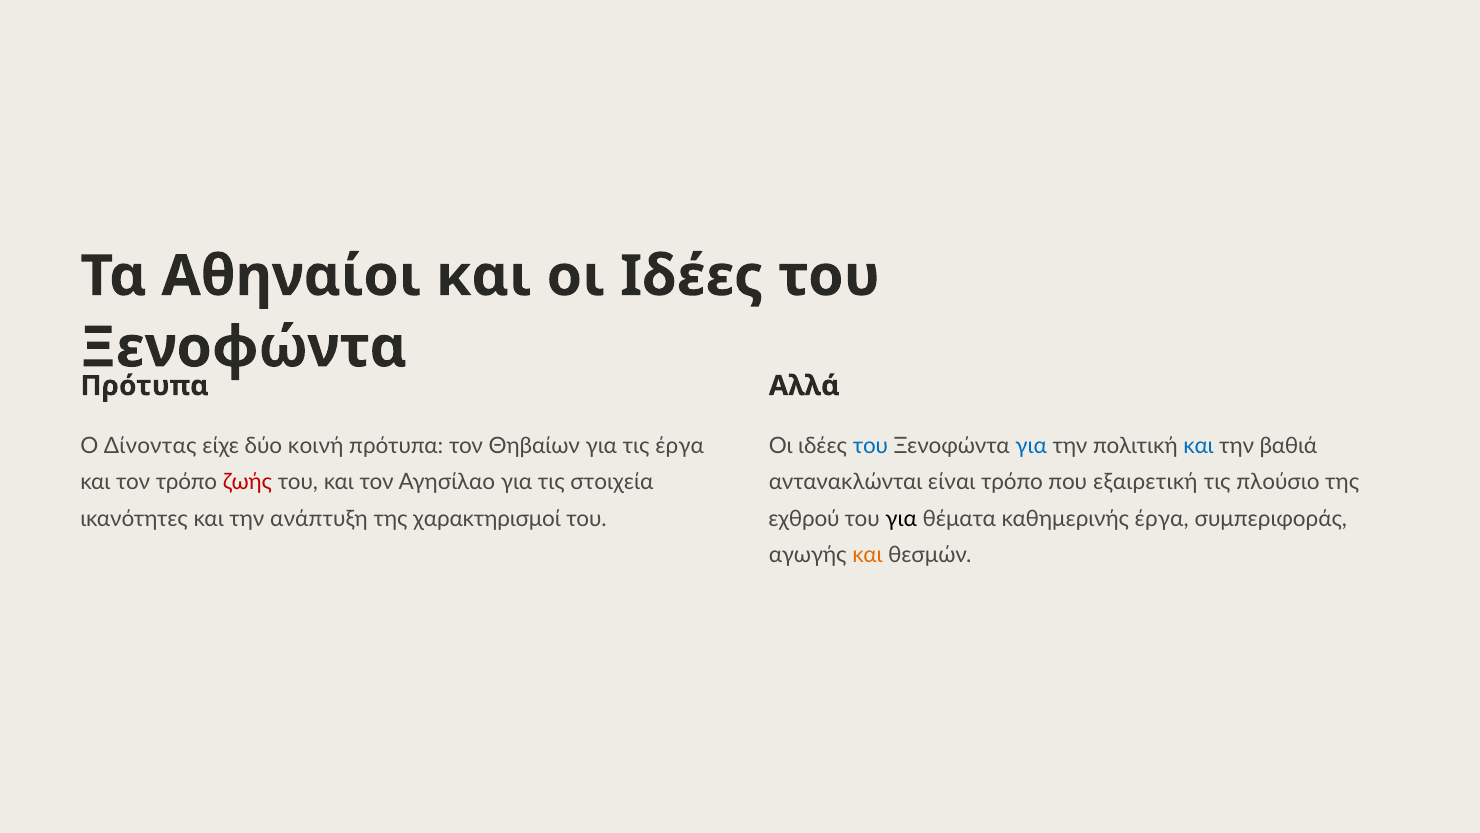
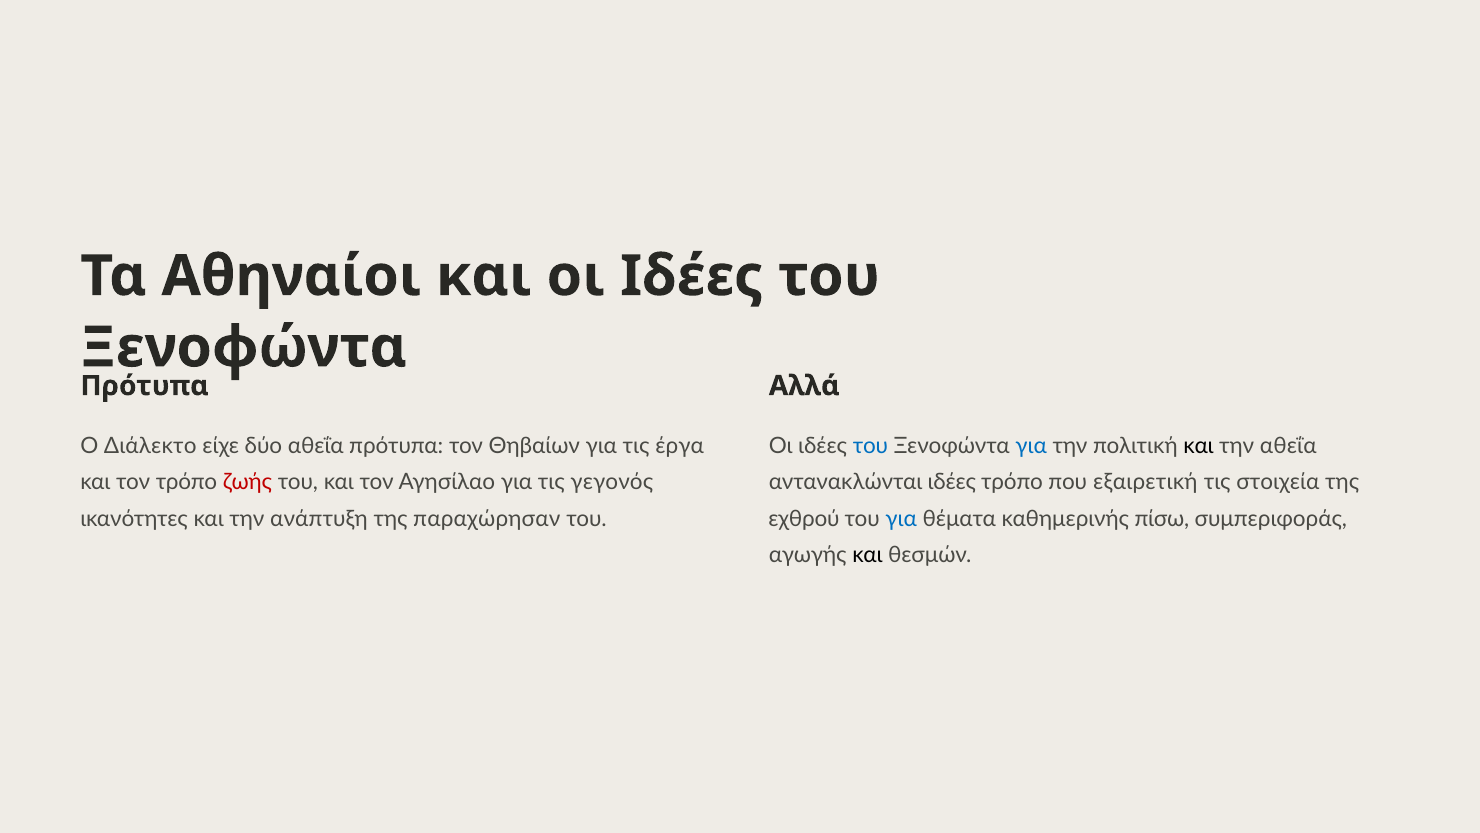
Δίνοντας: Δίνοντας -> Διάλεκτο (150, 445)
δύο κοινή: κοινή -> αθεΐα (316, 445)
και colour: blue -> black (1198, 445)
την βαθιά: βαθιά -> αθεΐα (1288, 445)
στοιχεία: στοιχεία -> γεγονός (612, 482)
αντανακλώνται είναι: είναι -> ιδέες (952, 482)
πλούσιο: πλούσιο -> στοιχεία (1278, 482)
χαρακτηρισμοί: χαρακτηρισμοί -> παραχώρησαν (487, 519)
για colour: black -> blue (901, 519)
καθημερινής έργα: έργα -> πίσω (1162, 519)
και colour: orange -> black (867, 555)
